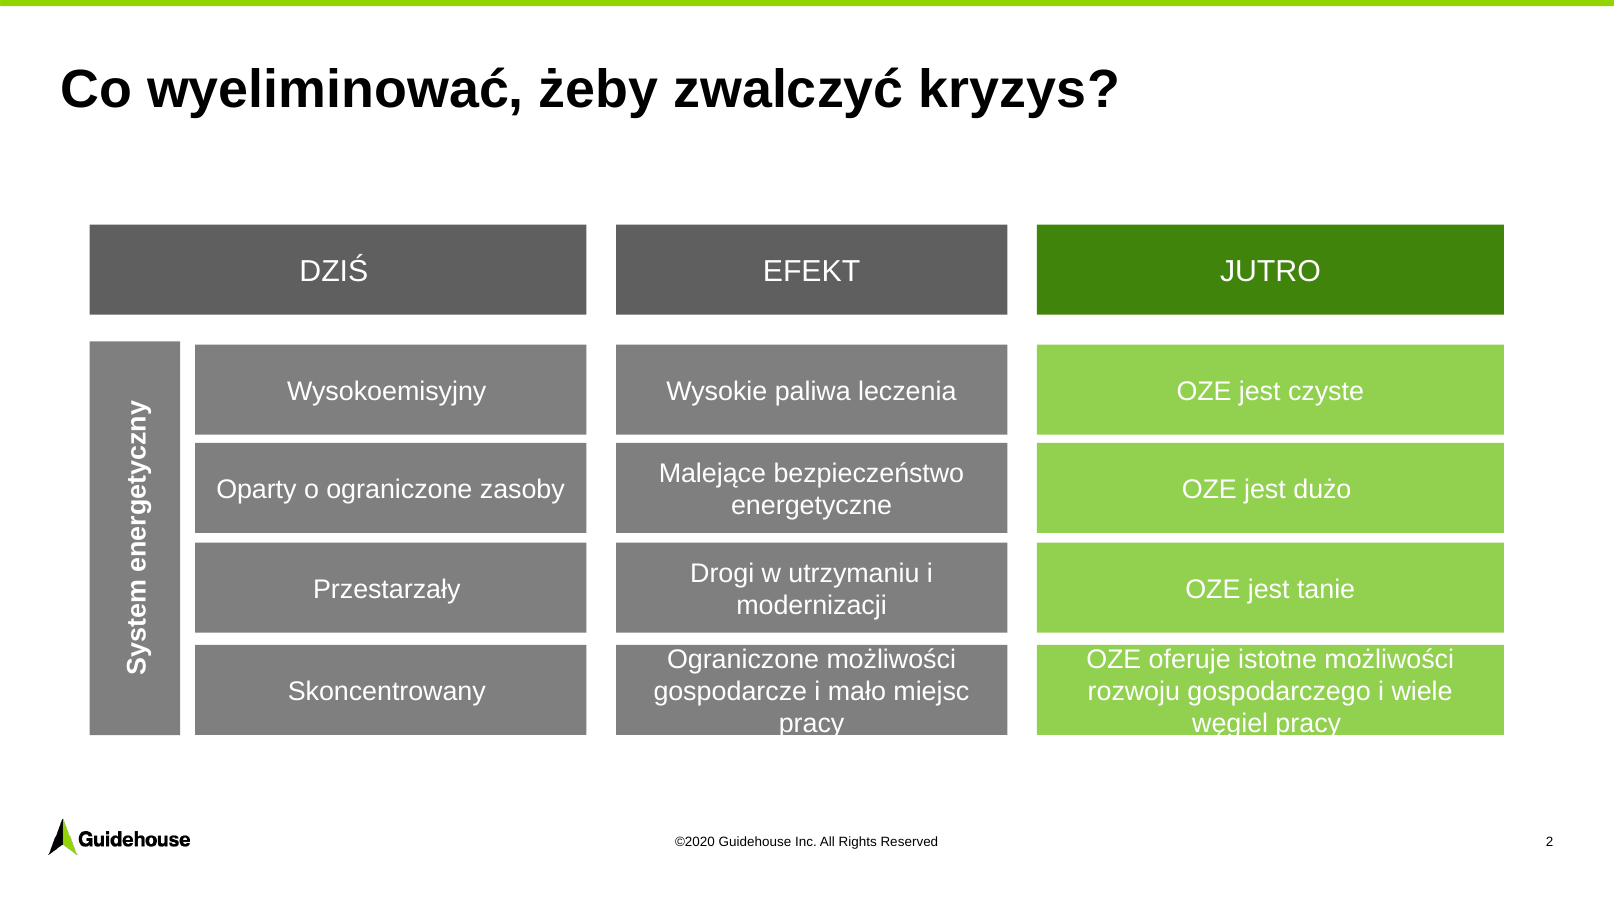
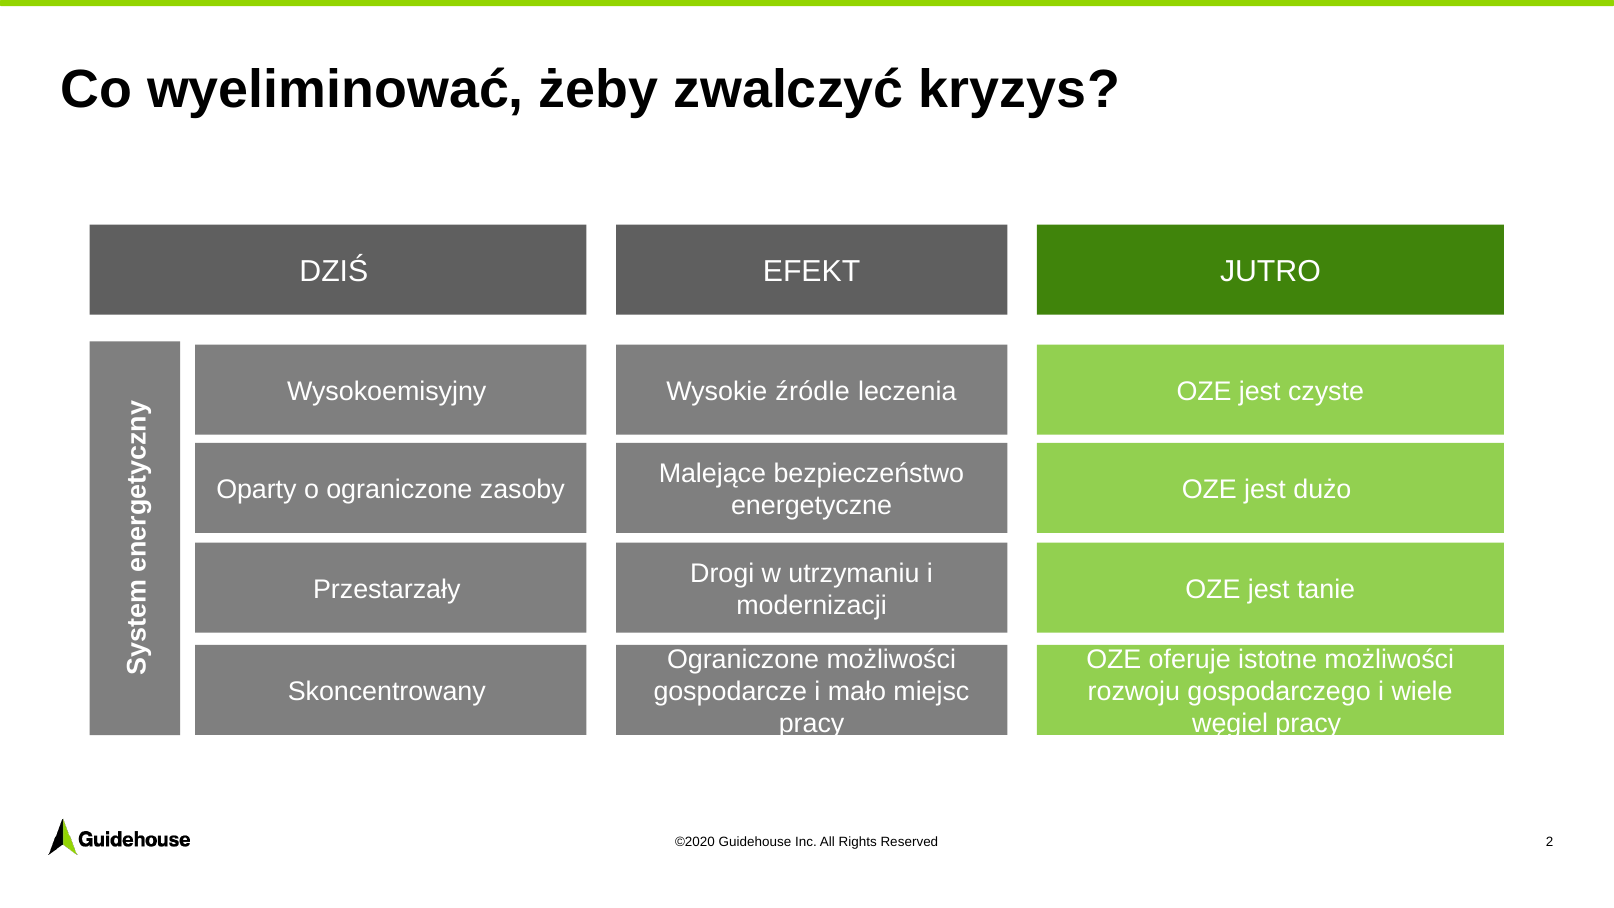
paliwa: paliwa -> źródle (813, 392)
